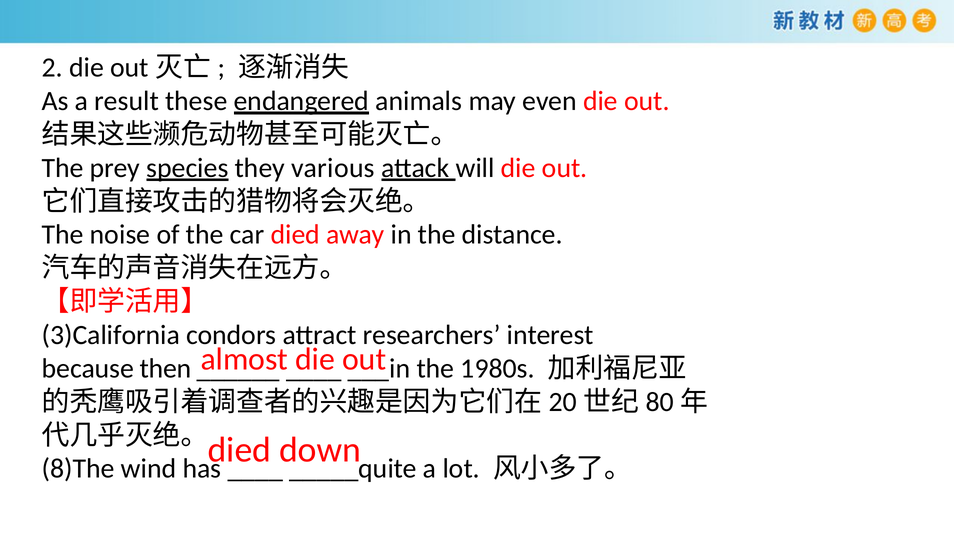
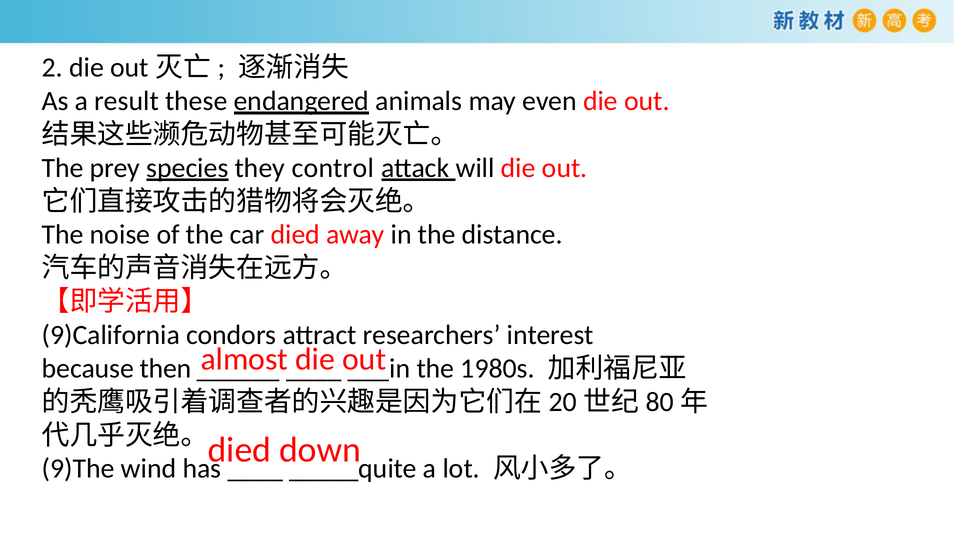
various: various -> control (333, 168)
3)California: 3)California -> 9)California (111, 335)
8)The: 8)The -> 9)The (78, 468)
